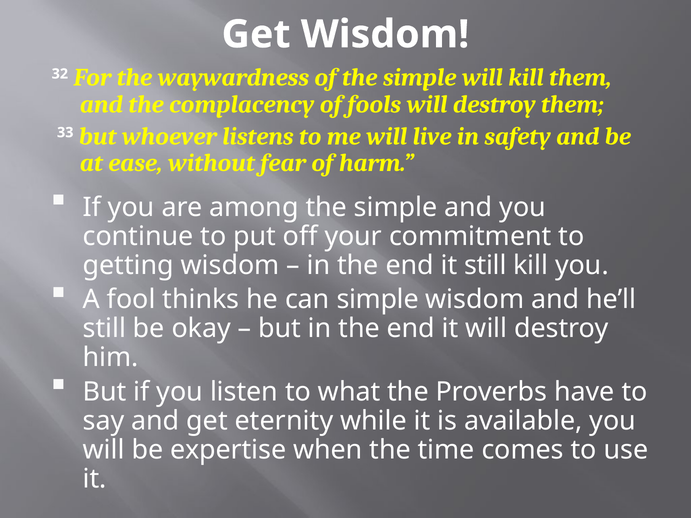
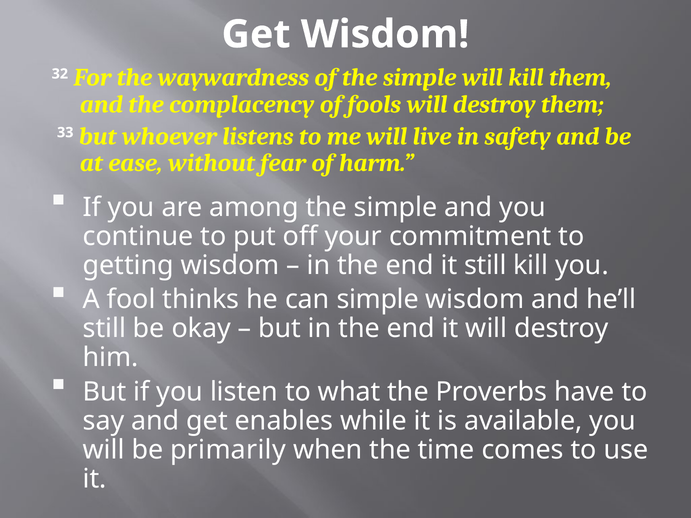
eternity: eternity -> enables (284, 421)
expertise: expertise -> primarily (228, 450)
